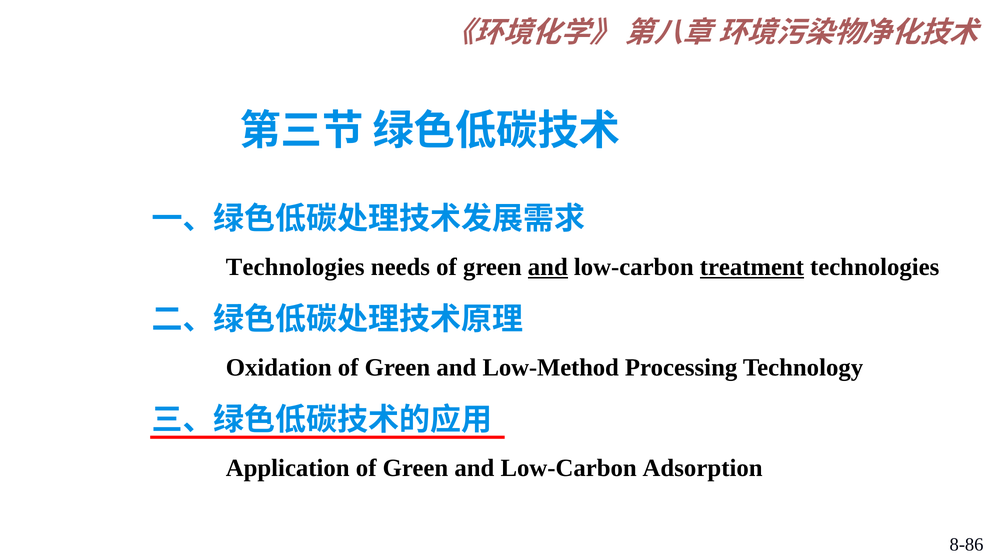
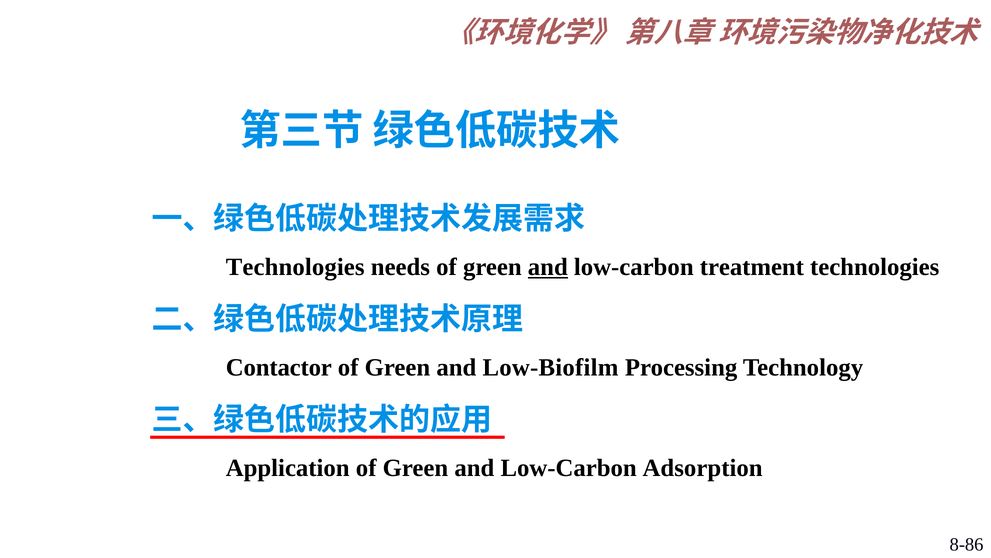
treatment underline: present -> none (752, 267)
Oxidation: Oxidation -> Contactor (279, 367)
Low-Method: Low-Method -> Low-Biofilm (551, 367)
